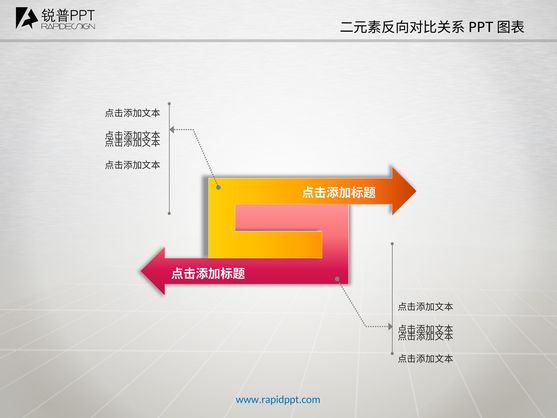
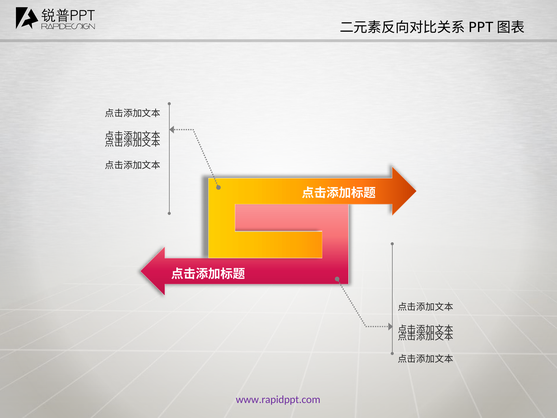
www.rapidppt.com colour: blue -> purple (278, 399)
